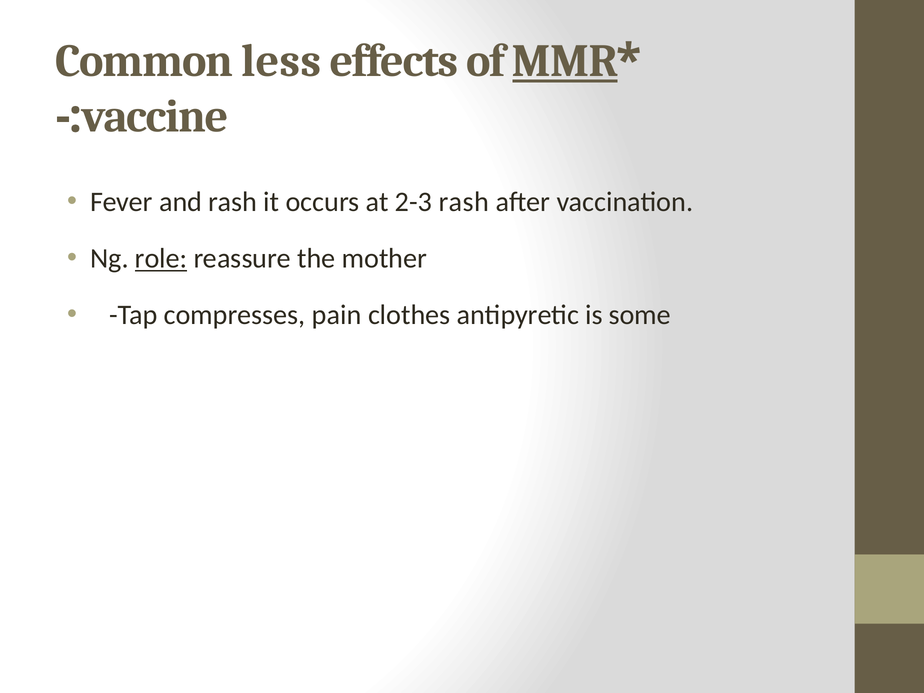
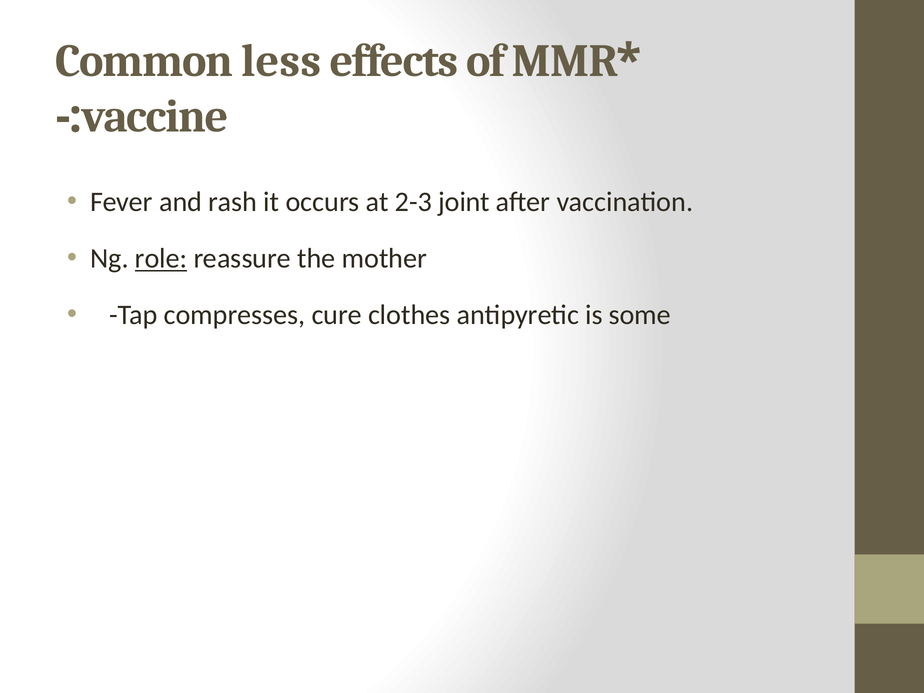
MMR underline: present -> none (565, 61)
2-3 rash: rash -> joint (464, 202)
pain: pain -> cure (337, 315)
